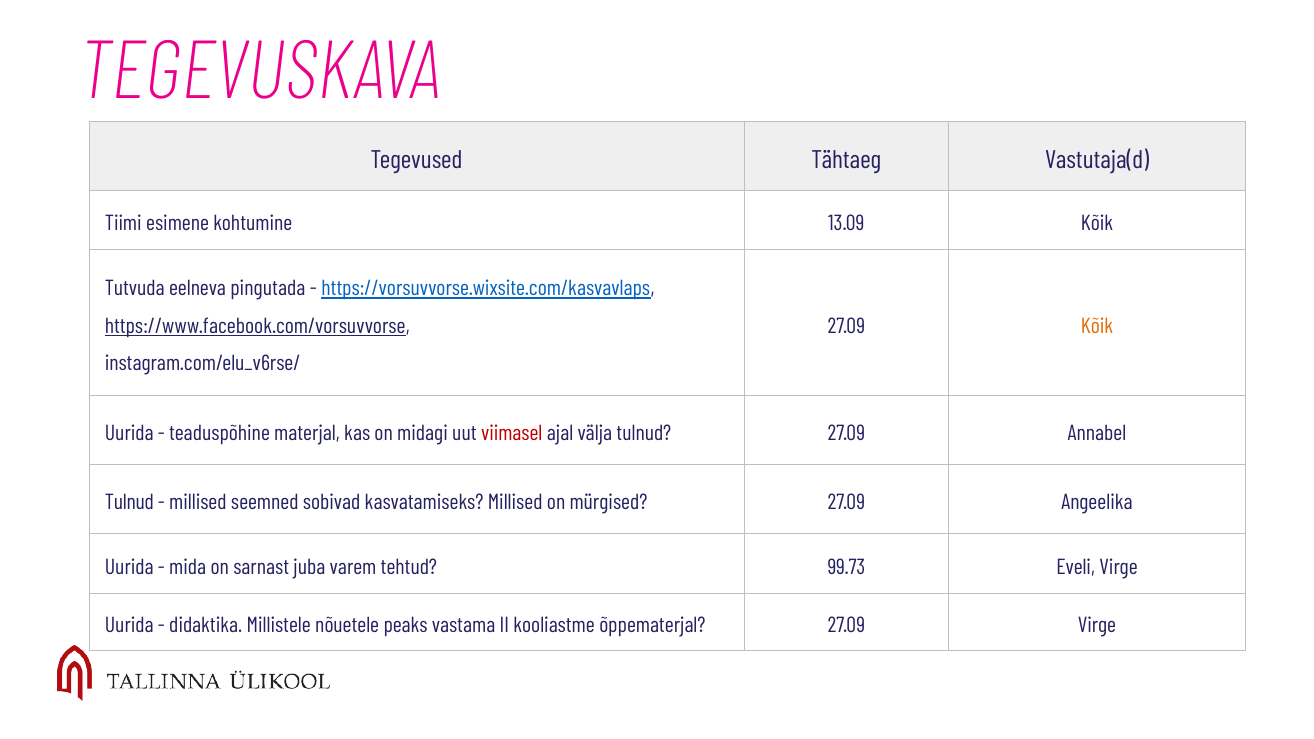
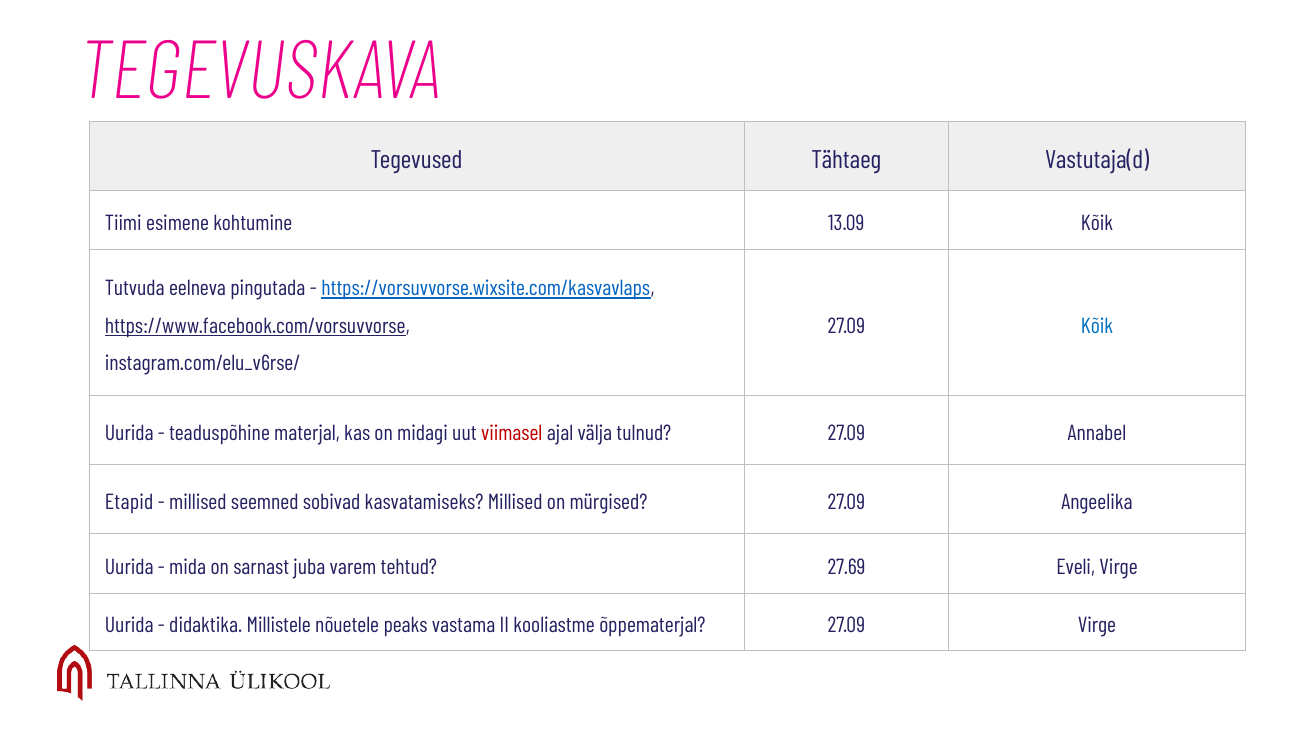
Kõik colour: orange -> blue (1097, 326)
Tulnud: Tulnud -> Etapid (129, 503)
99.73: 99.73 -> 27.69 (846, 567)
